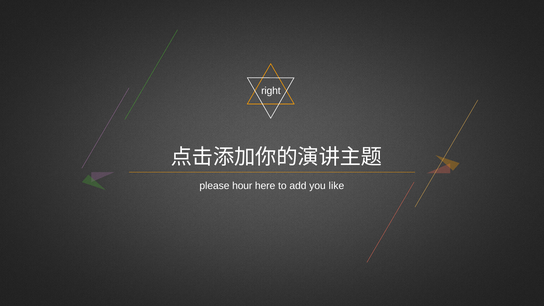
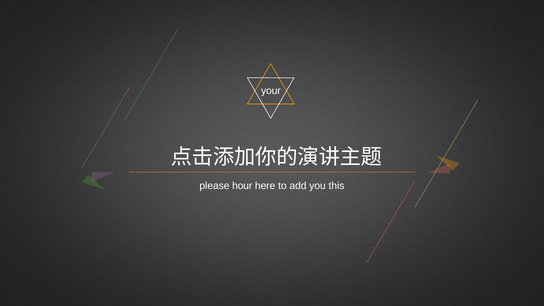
right: right -> your (271, 91)
like: like -> this (336, 186)
